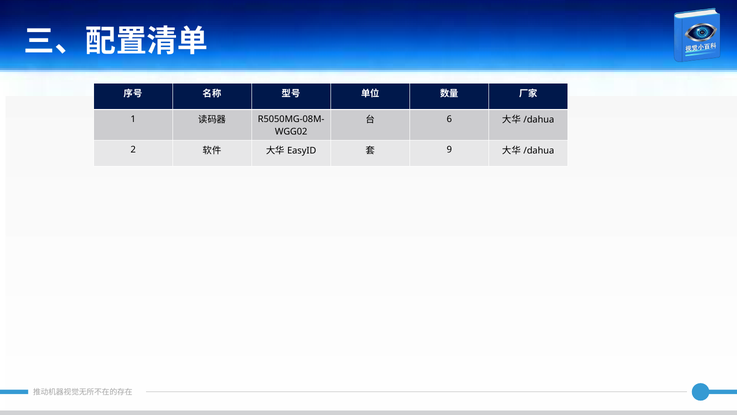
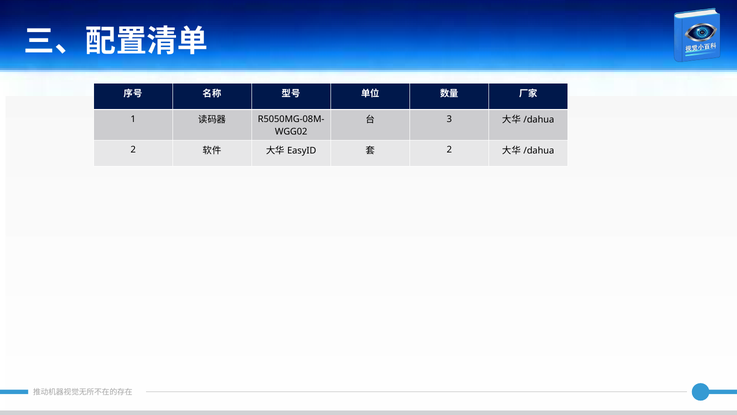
6: 6 -> 3 (449, 119)
9: 9 -> 2 (449, 150)
